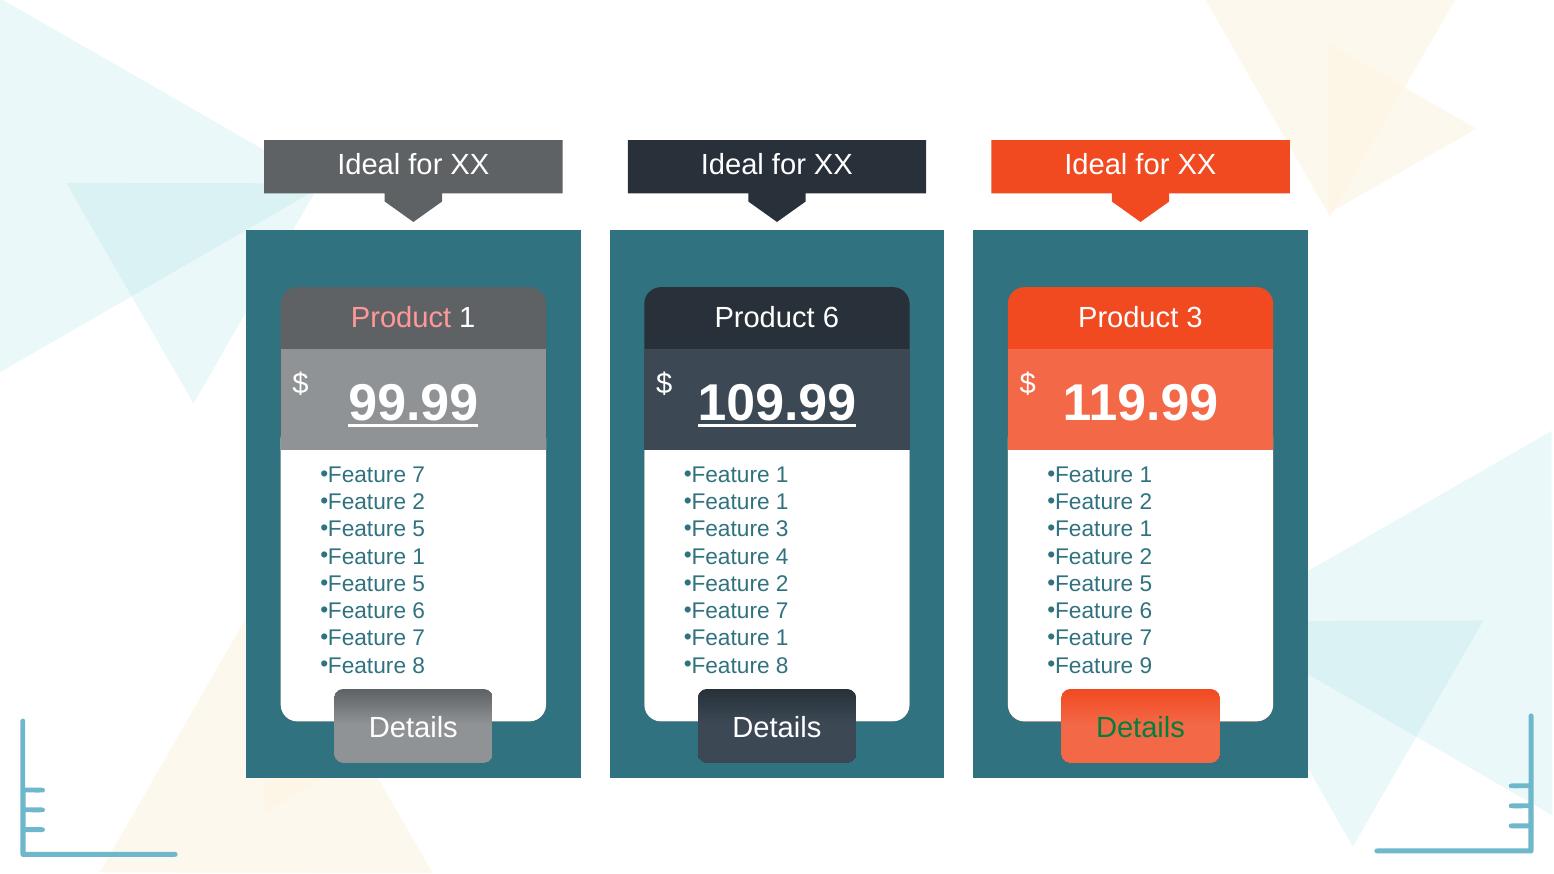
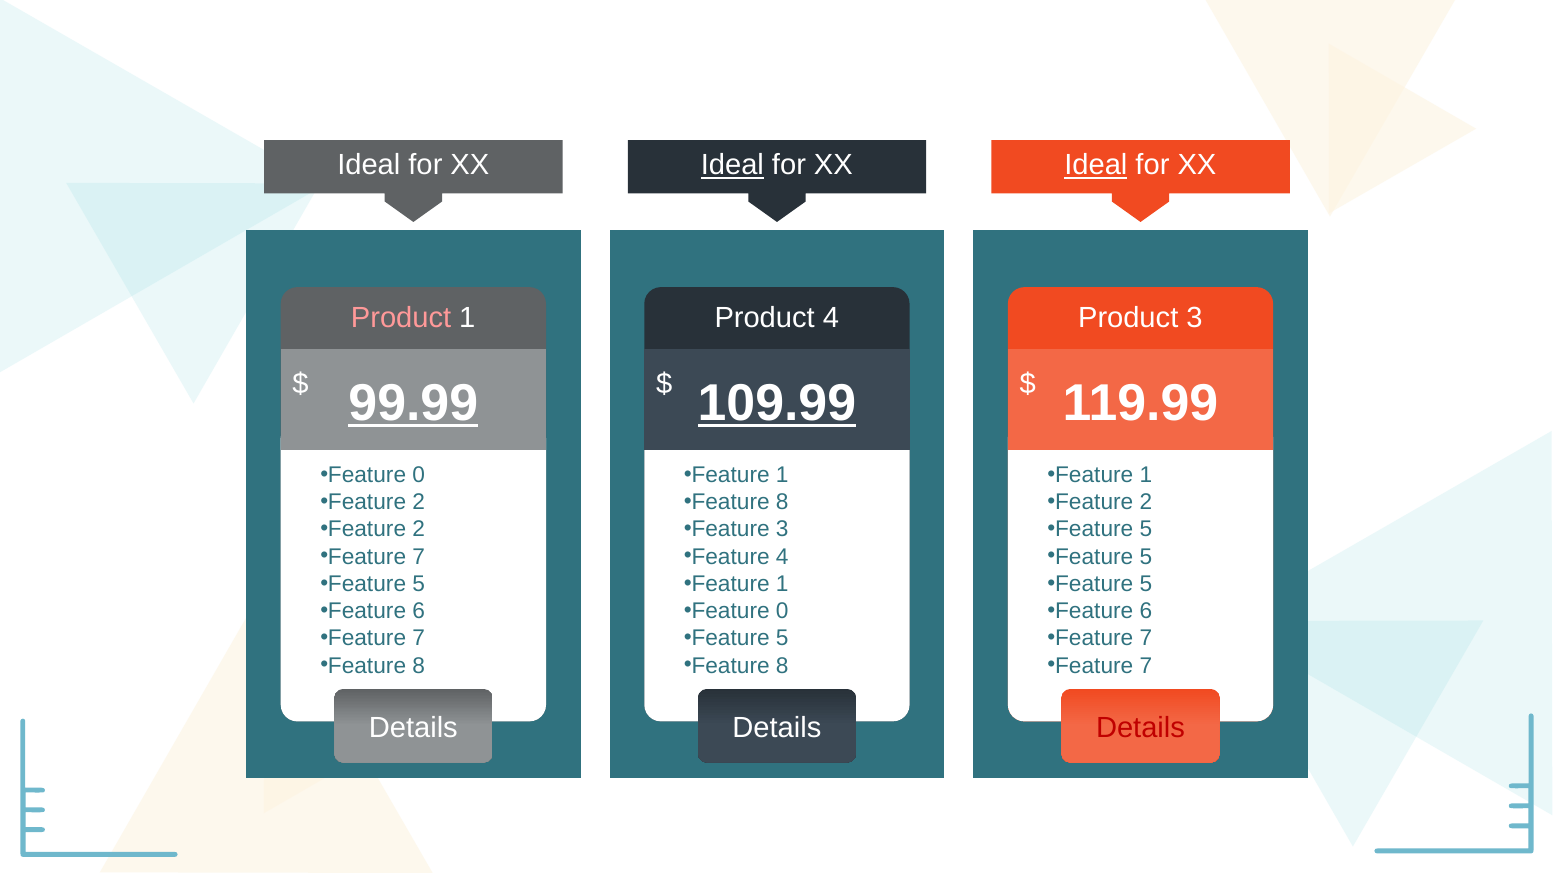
Ideal underline: none -> present (732, 165)
Ideal underline: none -> present (1096, 165)
Product 6: 6 -> 4 (831, 318)
7: 7 -> 0 (419, 475)
1: 1 -> 8 (782, 502)
5: 5 -> 2 (419, 530)
1: 1 -> 5 (1146, 530)
1: 1 -> 7 (419, 557)
2: 2 -> 5 (1146, 557)
2: 2 -> 1 (782, 584)
7: 7 -> 0 (782, 611)
1: 1 -> 5 (782, 638)
9: 9 -> 7 (1146, 666)
Details colour: green -> red (1140, 728)
